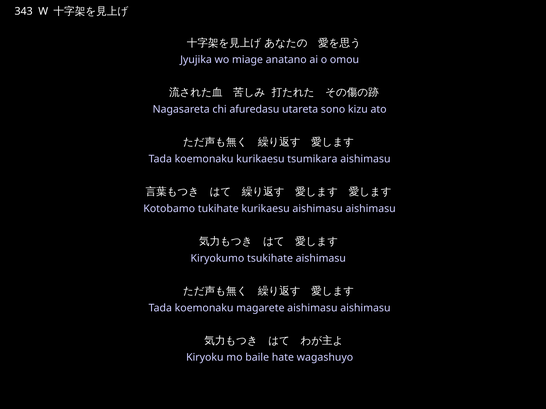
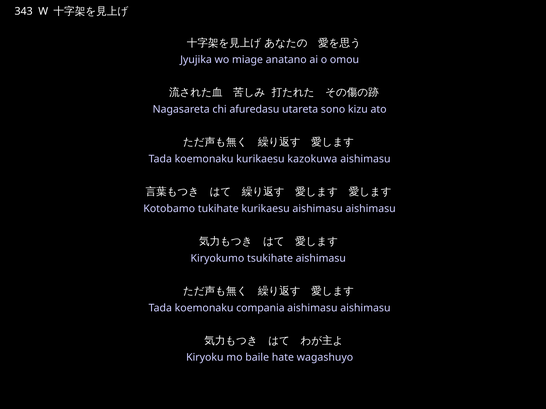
tsumikara: tsumikara -> kazokuwa (312, 159)
magarete: magarete -> compania (260, 308)
